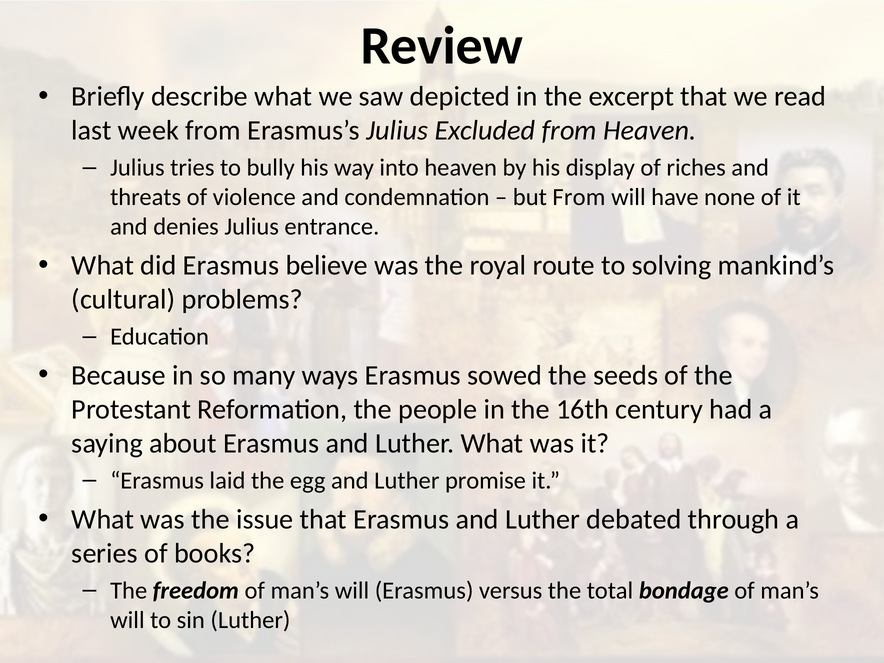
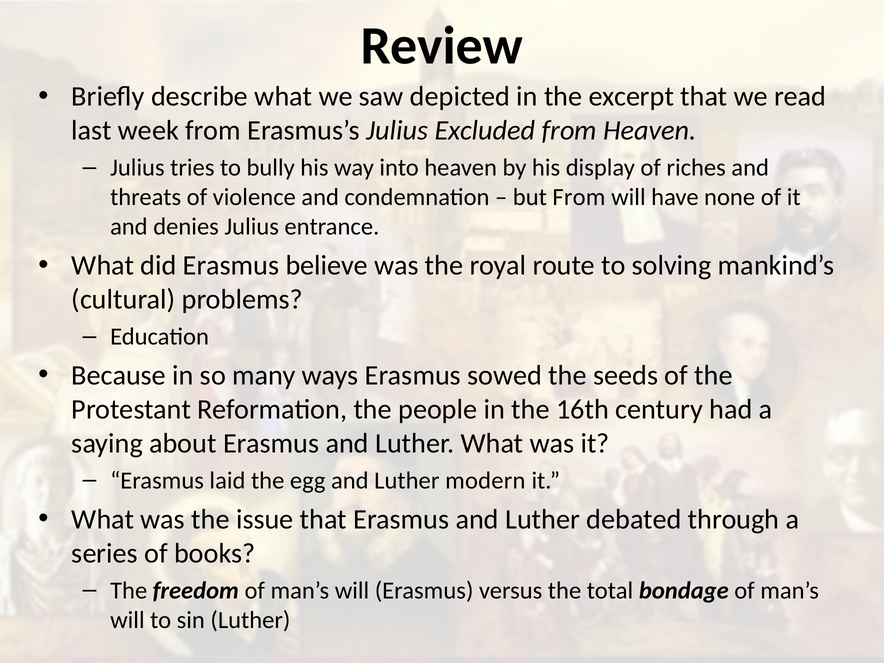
promise: promise -> modern (485, 481)
